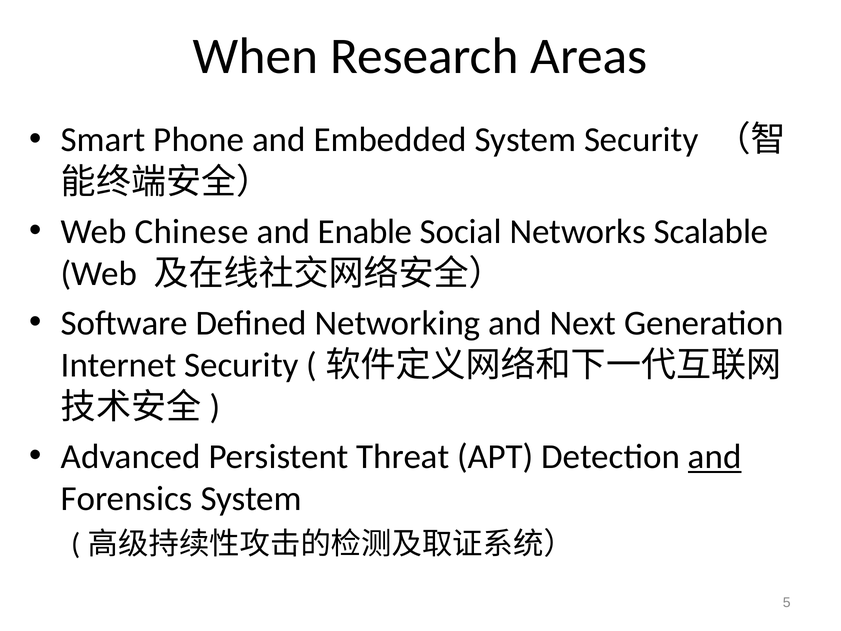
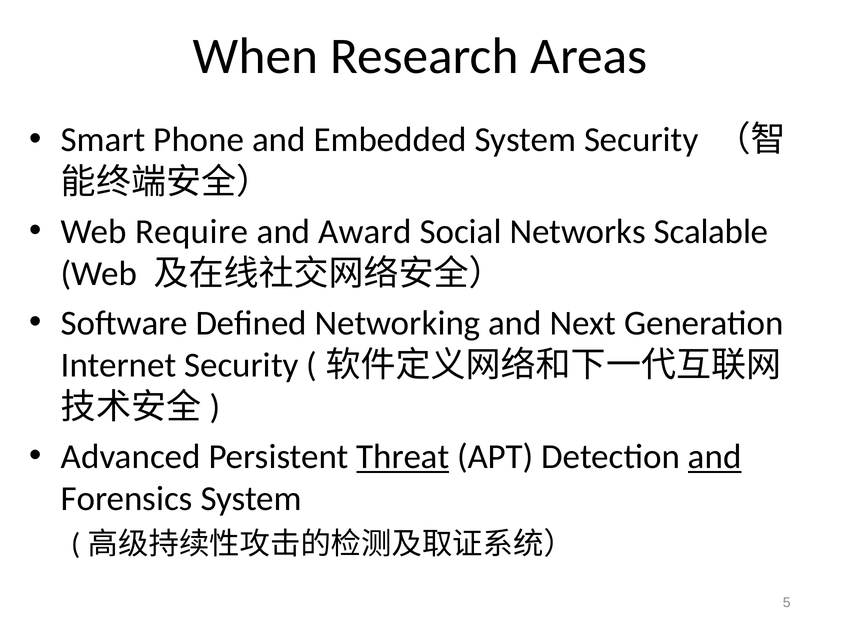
Chinese: Chinese -> Require (192, 231)
Enable: Enable -> Award (365, 231)
Threat underline: none -> present (403, 457)
